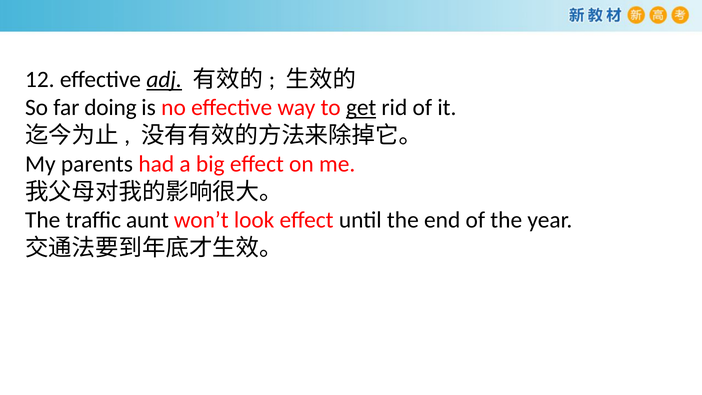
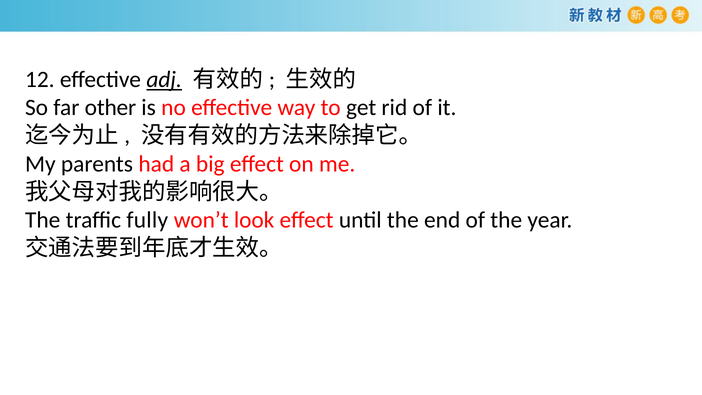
doing: doing -> other (110, 108)
get underline: present -> none (361, 108)
aunt: aunt -> fully (147, 220)
